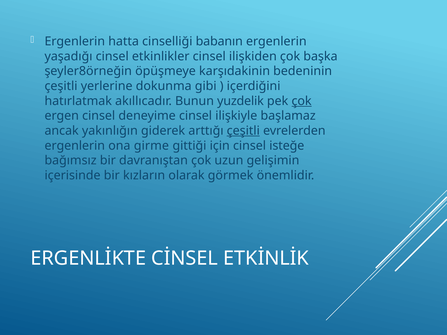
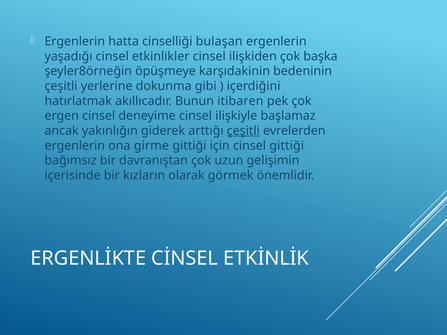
babanın: babanın -> bulaşan (219, 41)
yuzdelik: yuzdelik -> itibaren (240, 101)
çok underline: present -> none (302, 101)
cinsel isteğe: isteğe -> gittiği (287, 146)
